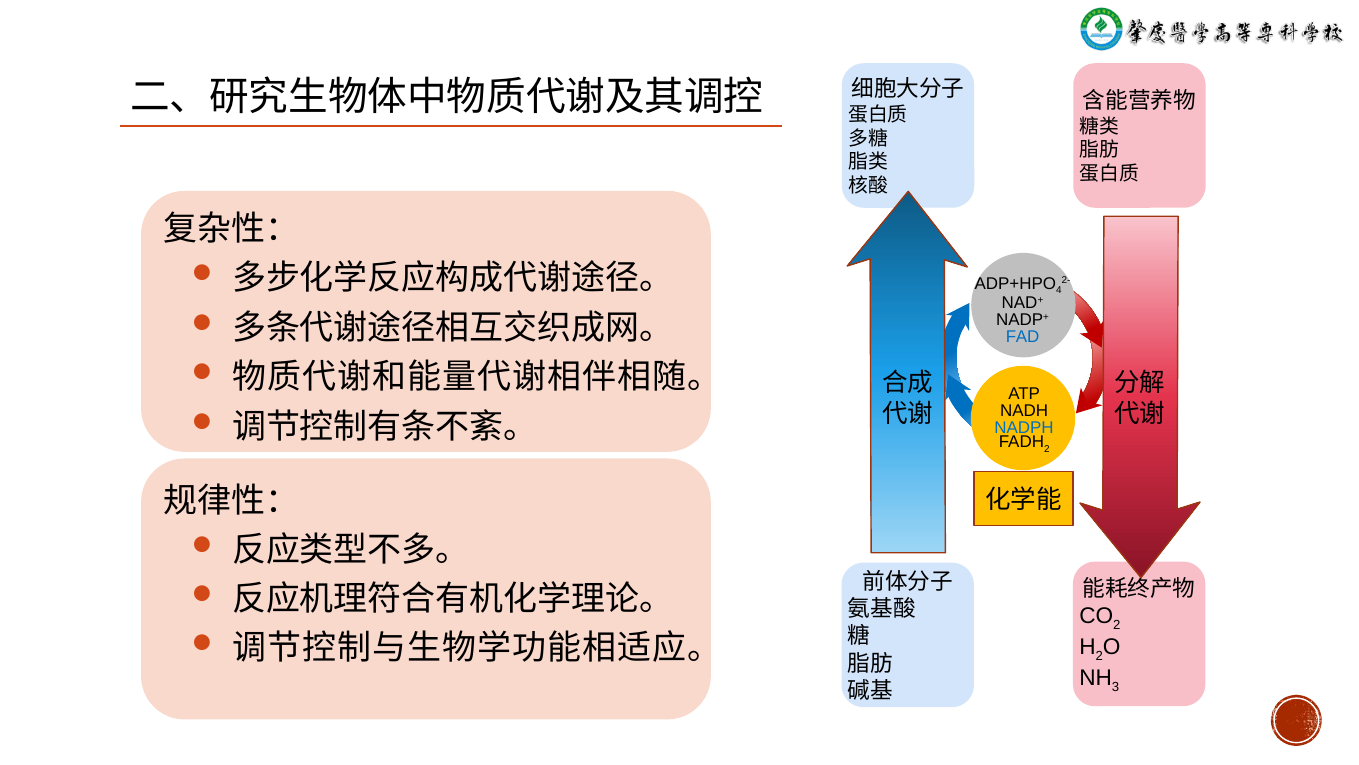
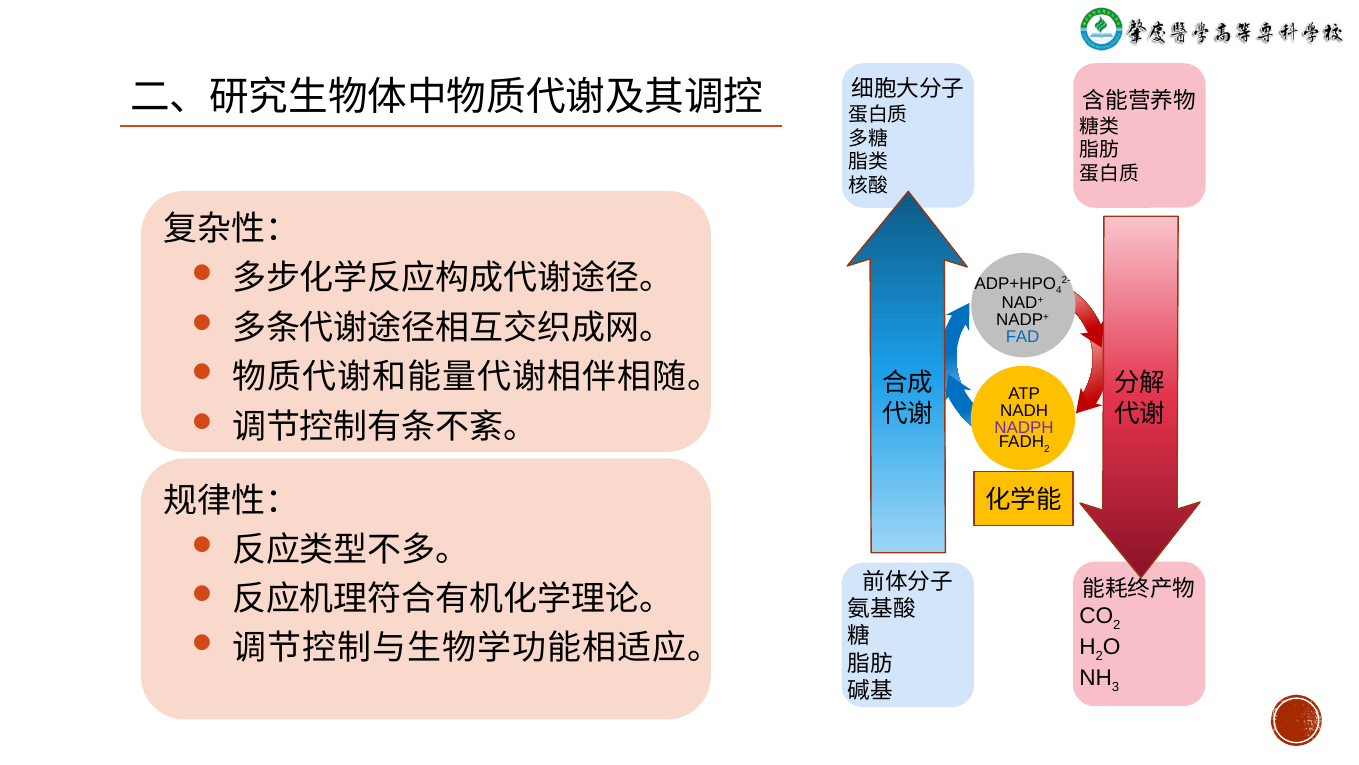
NADPH colour: blue -> purple (1024, 428)
